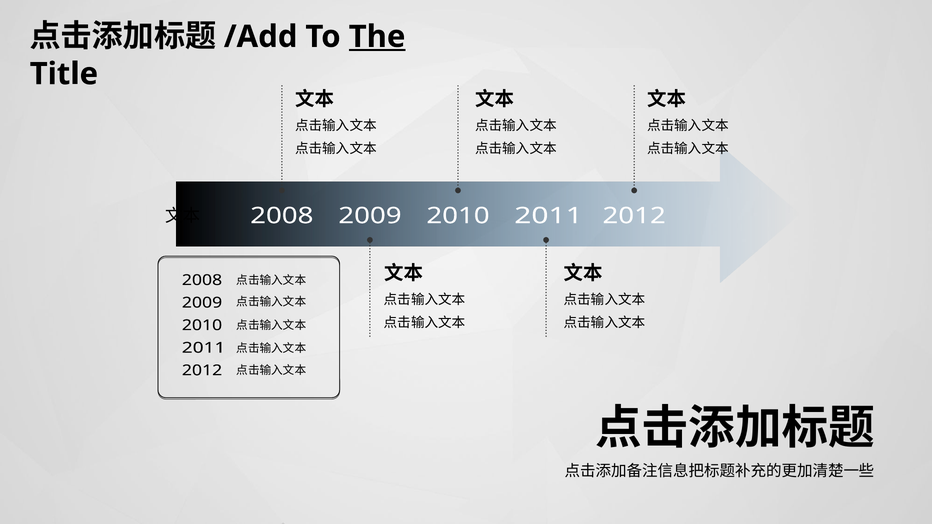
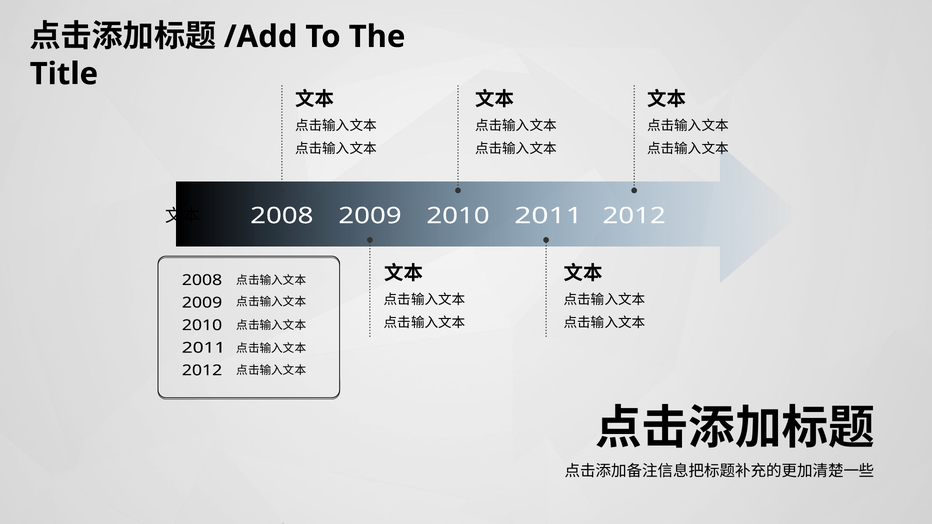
The underline: present -> none (377, 37)
